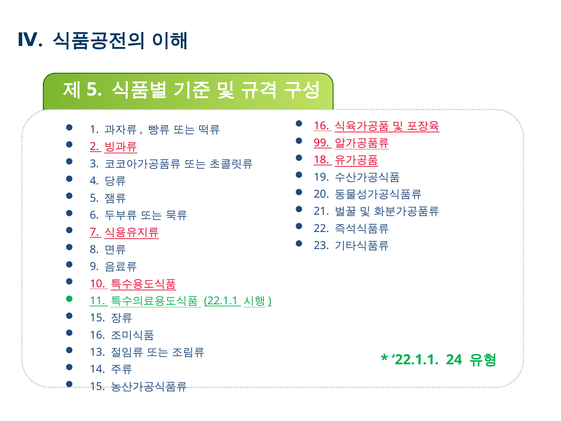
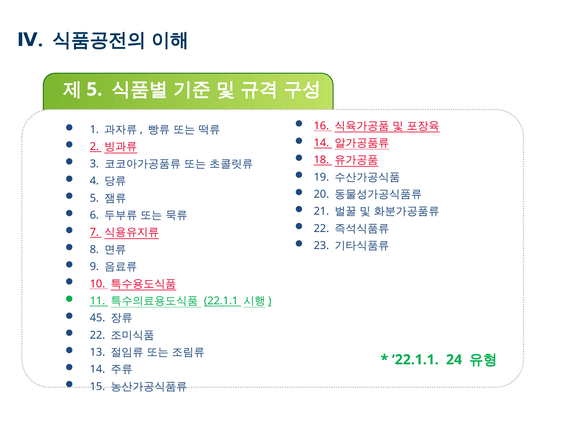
99: 99 -> 14 (321, 143)
15: 15 -> 45 (98, 318)
16: 16 -> 22 (98, 335)
